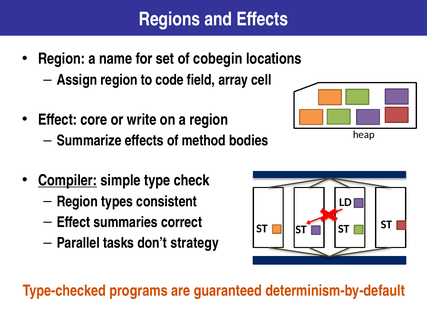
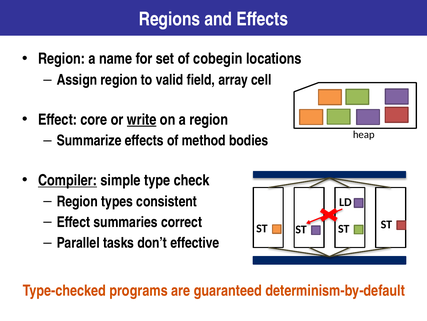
code: code -> valid (170, 80)
write underline: none -> present (142, 119)
strategy: strategy -> effective (195, 242)
